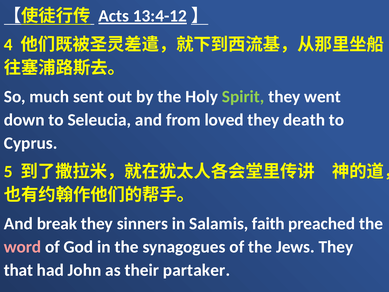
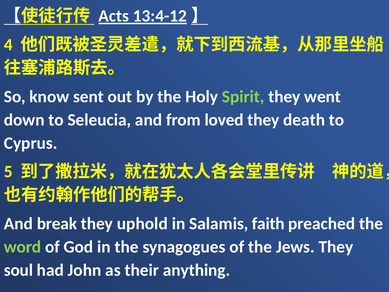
much: much -> know (49, 97)
sinners: sinners -> uphold (142, 223)
word colour: pink -> light green (23, 247)
that: that -> soul (18, 270)
partaker: partaker -> anything (197, 270)
